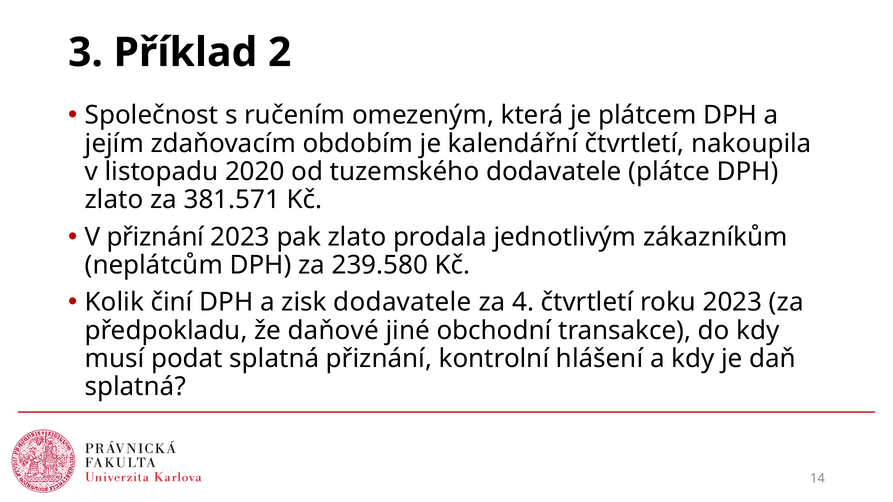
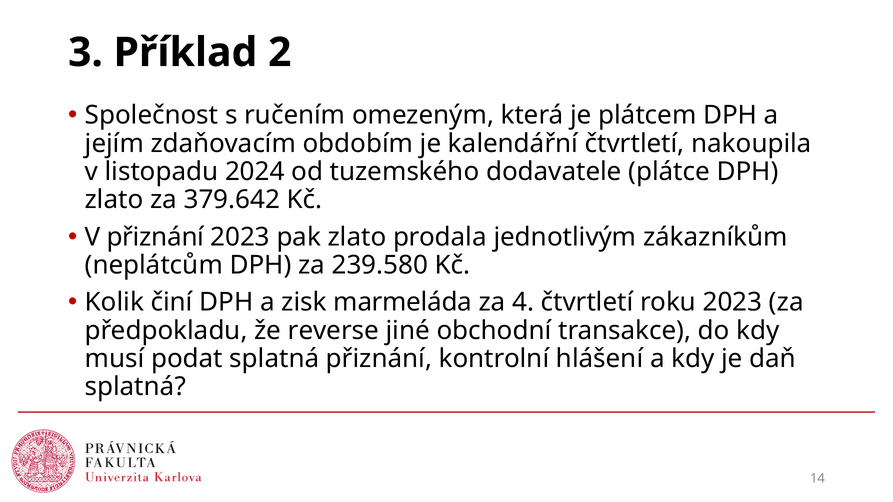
2020: 2020 -> 2024 (255, 172)
381.571: 381.571 -> 379.642 (232, 200)
zisk dodavatele: dodavatele -> marmeláda (403, 303)
daňové: daňové -> reverse (333, 331)
